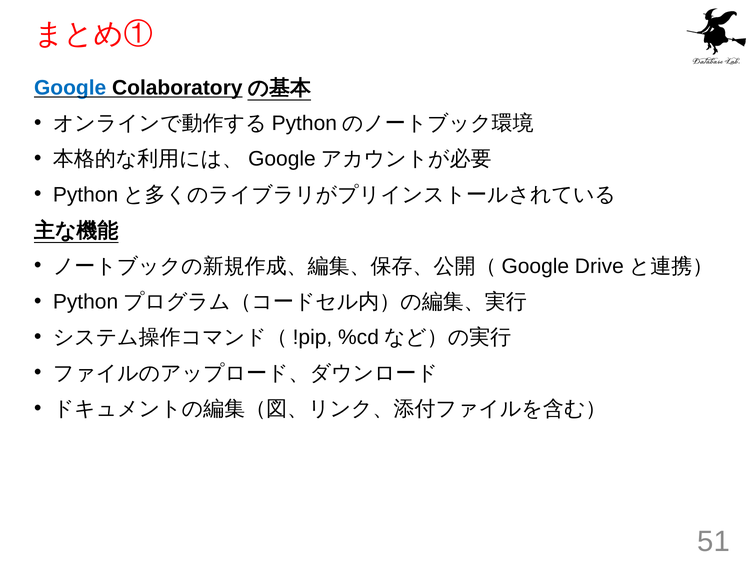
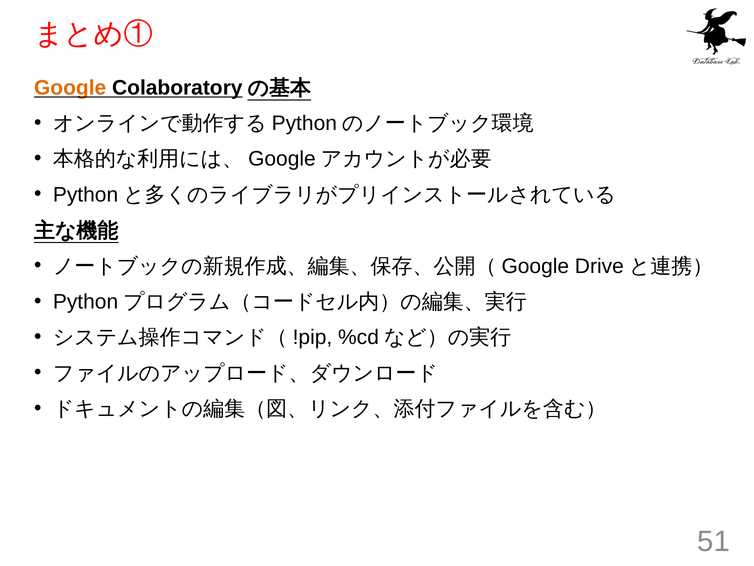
Google colour: blue -> orange (70, 88)
